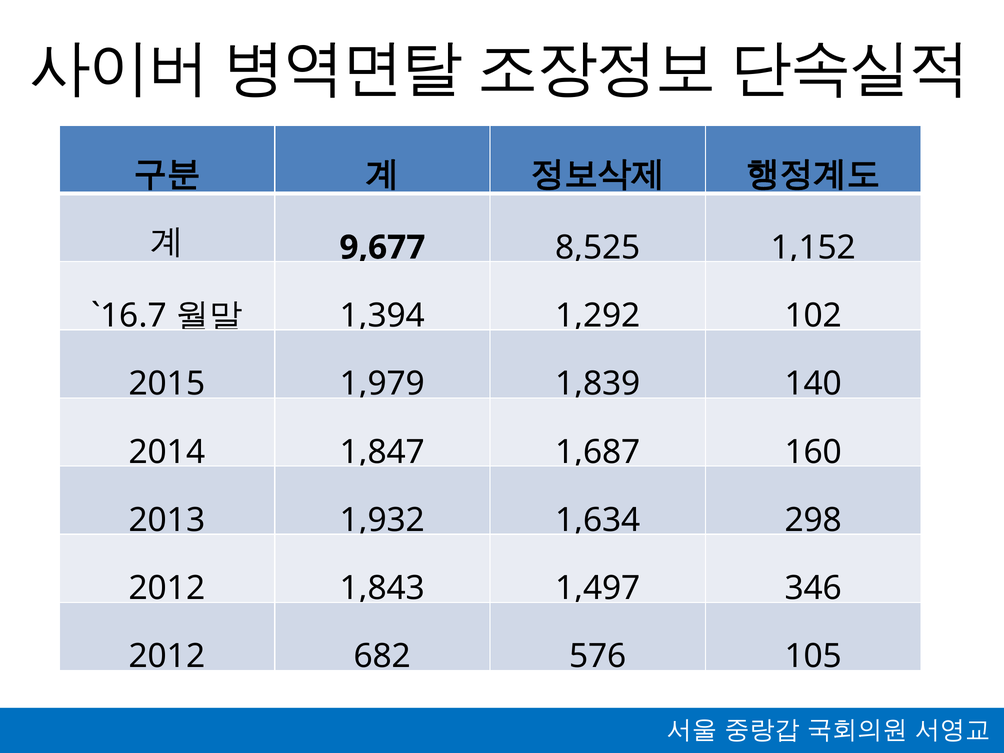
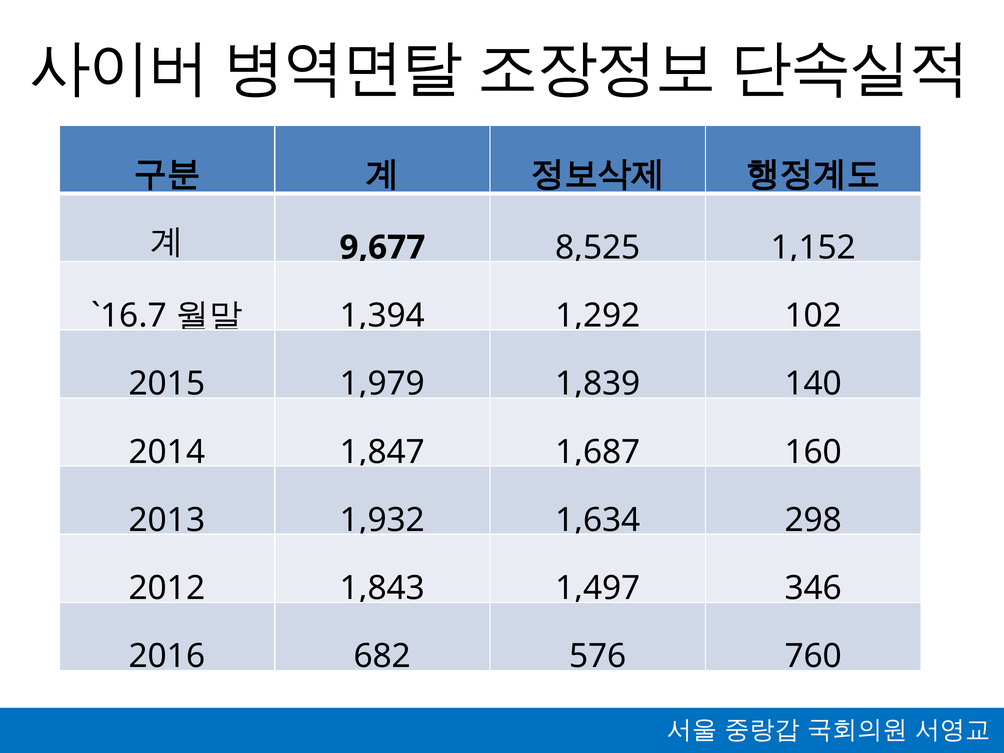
2012: 2012 -> 2016 (167, 656)
105: 105 -> 760 (813, 656)
